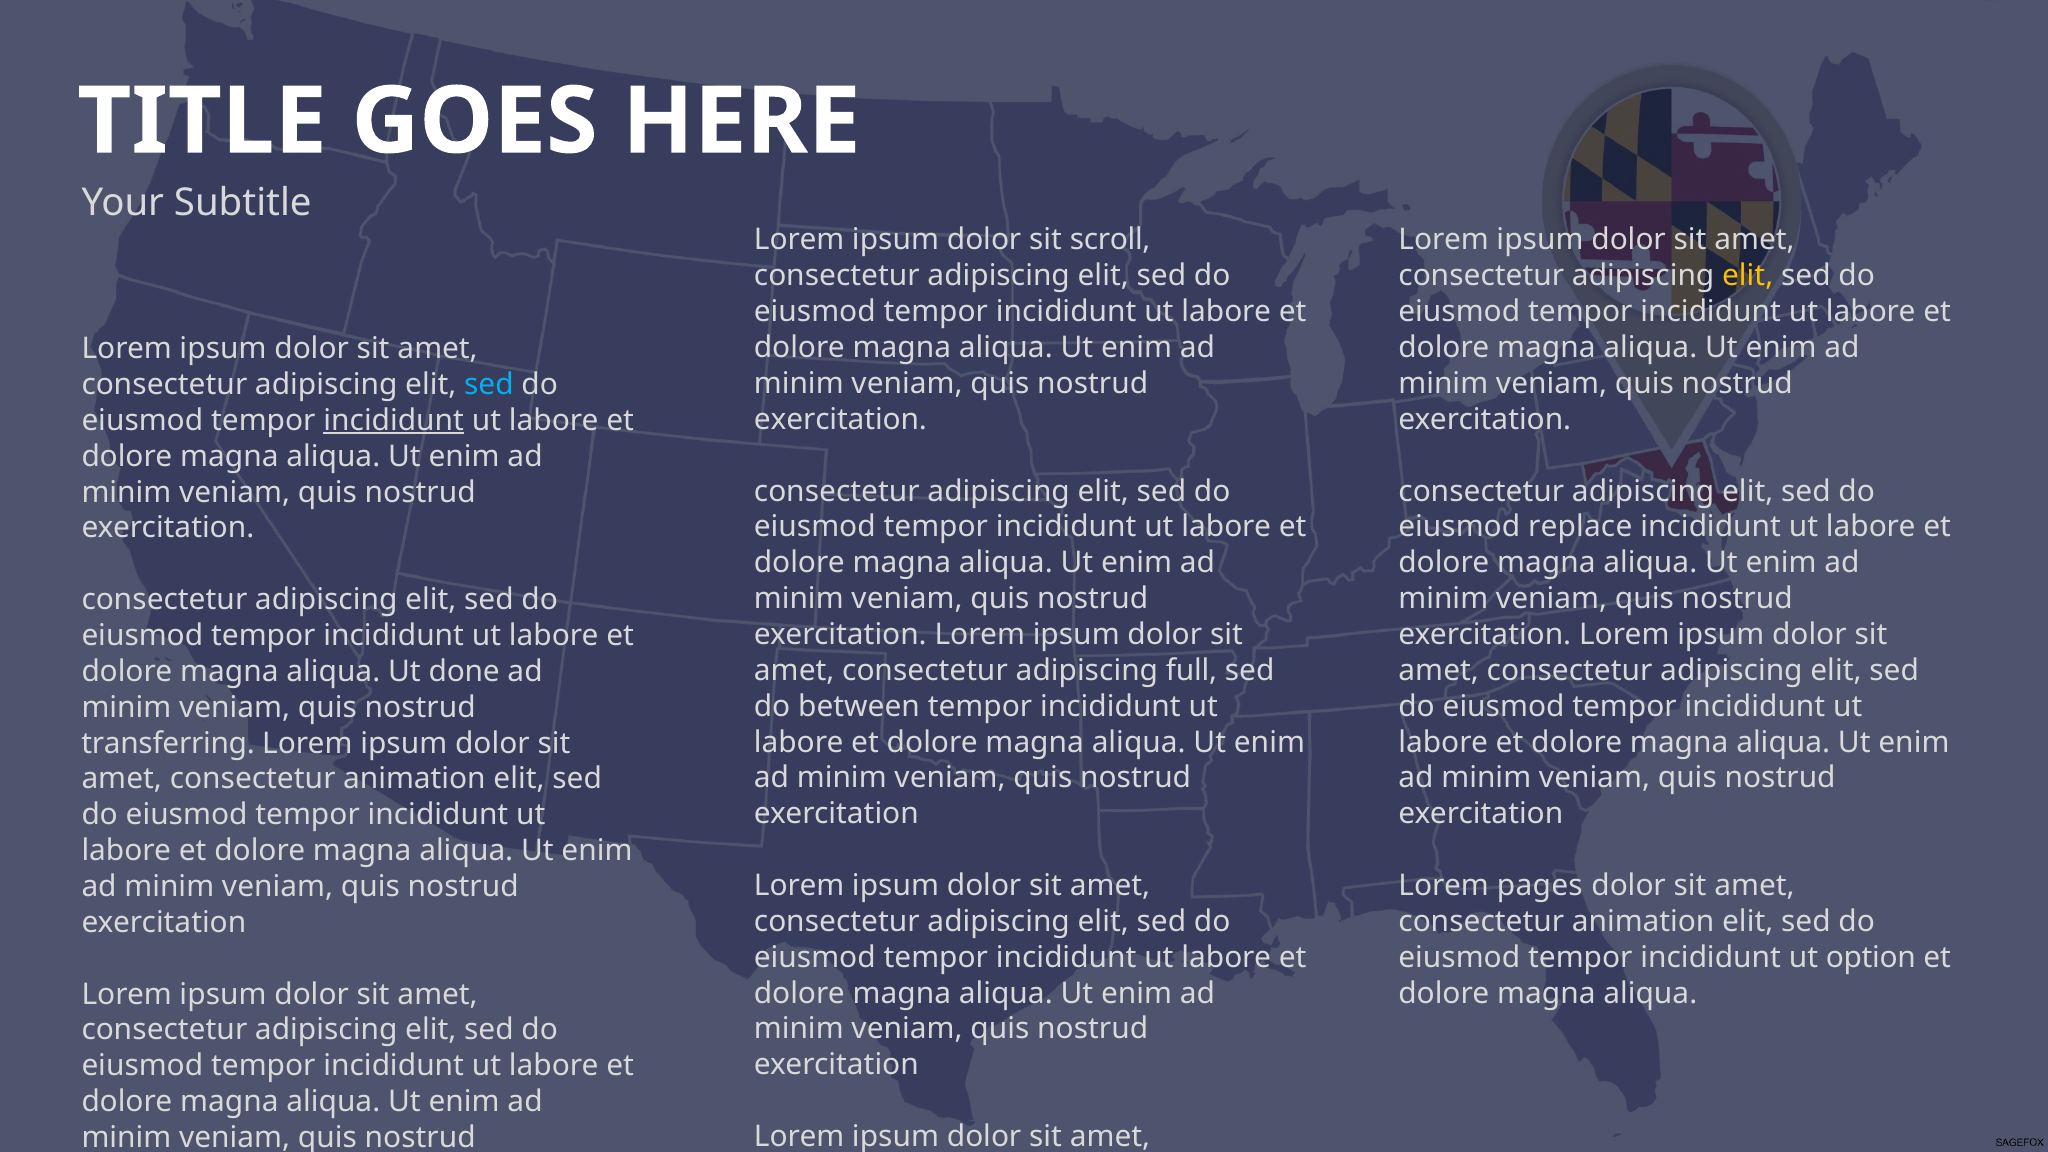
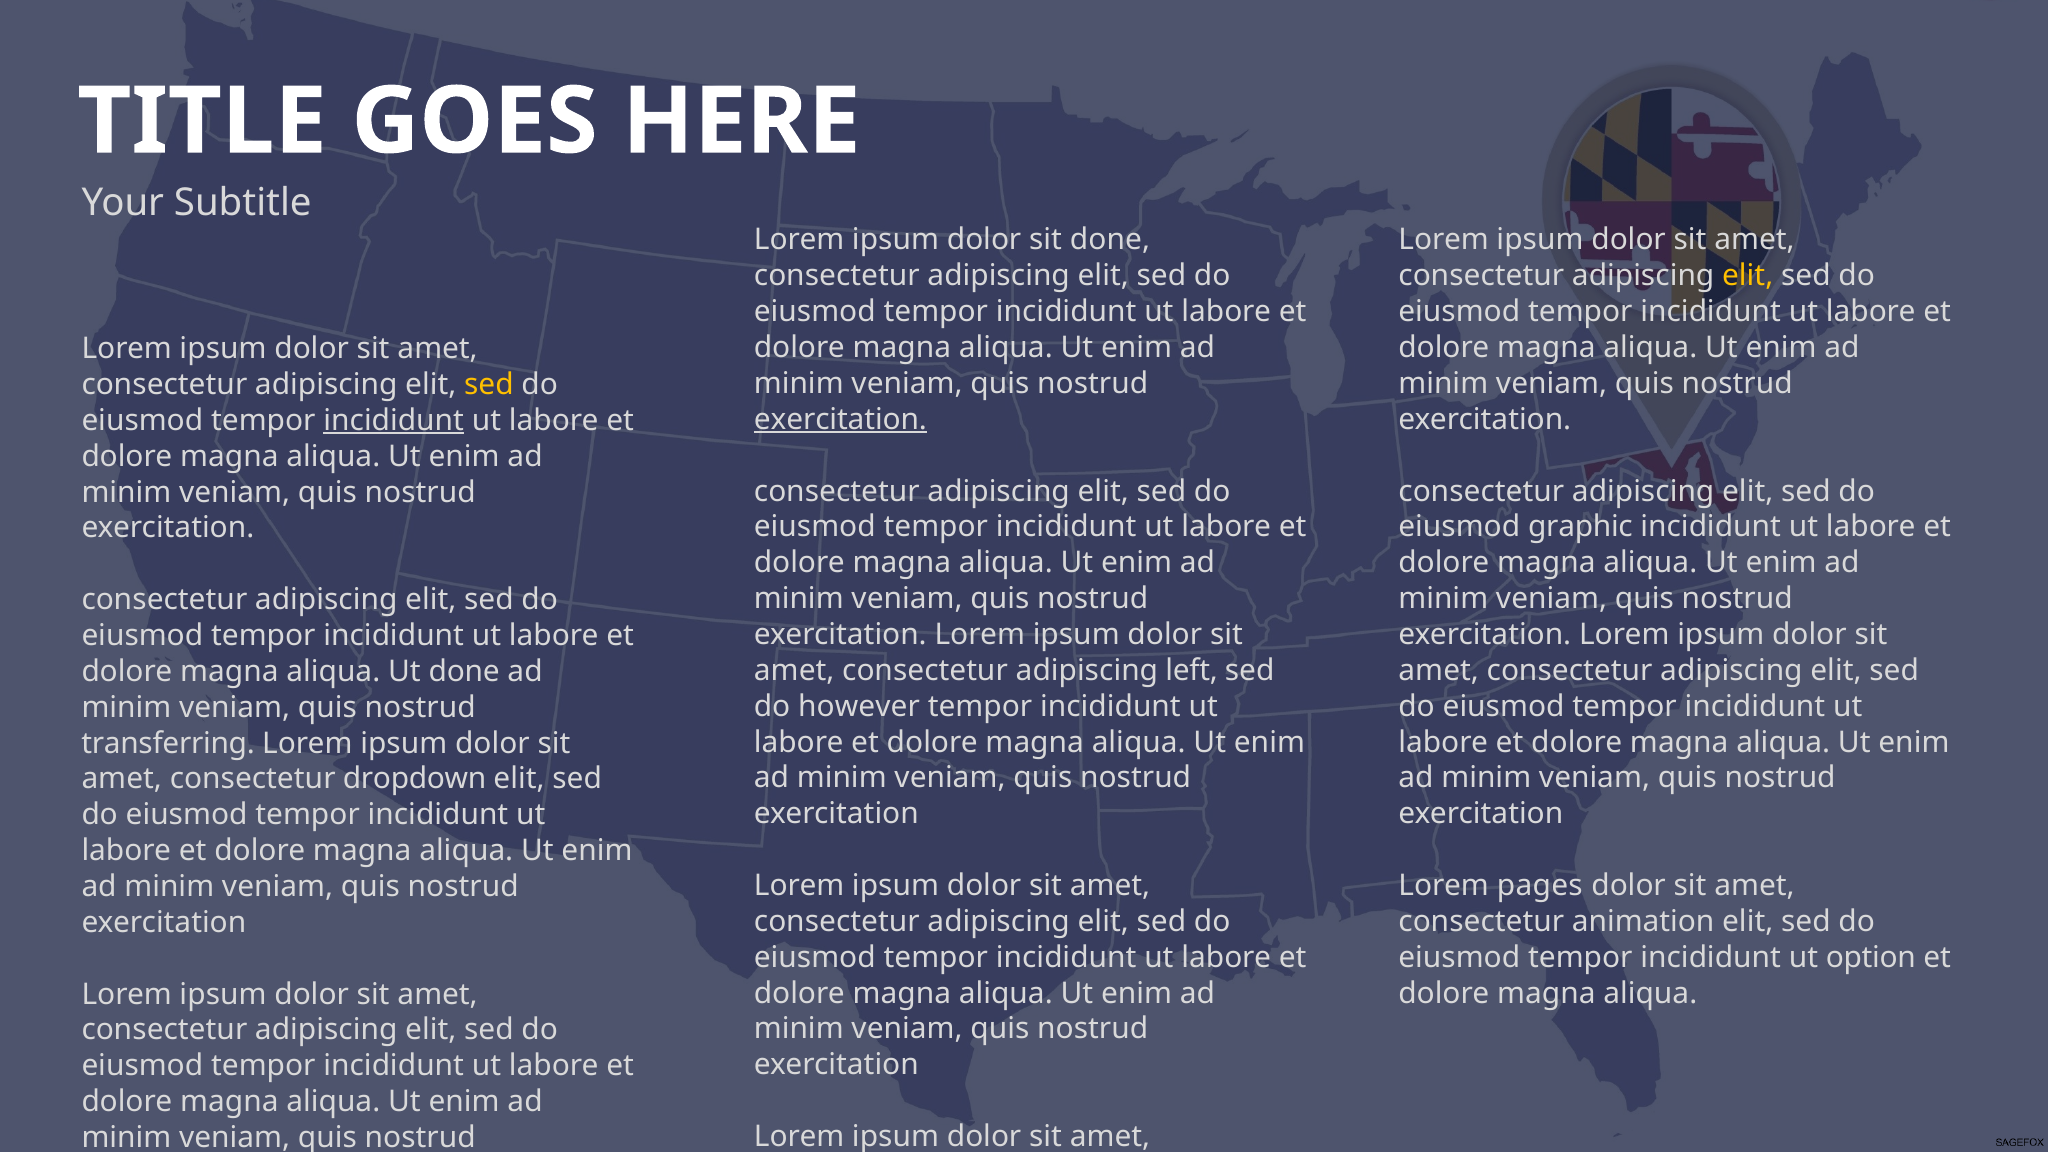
sit scroll: scroll -> done (1110, 240)
sed colour: light blue -> yellow (489, 385)
exercitation underline: none -> present (840, 419)
replace: replace -> graphic (1580, 527)
full: full -> left (1192, 670)
between: between -> however (859, 706)
animation: animation -> dropdown (415, 779)
